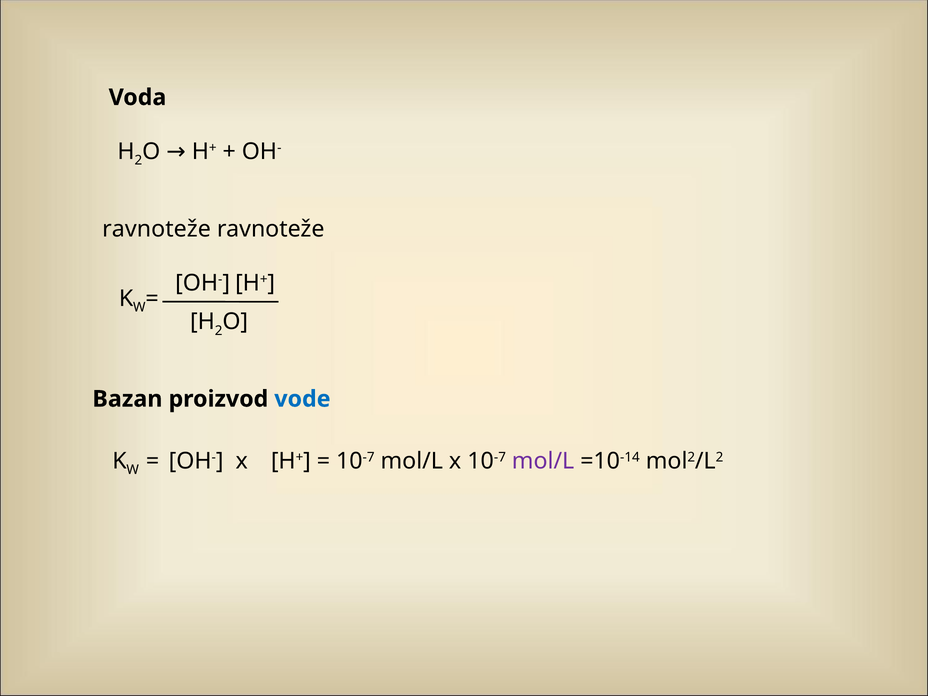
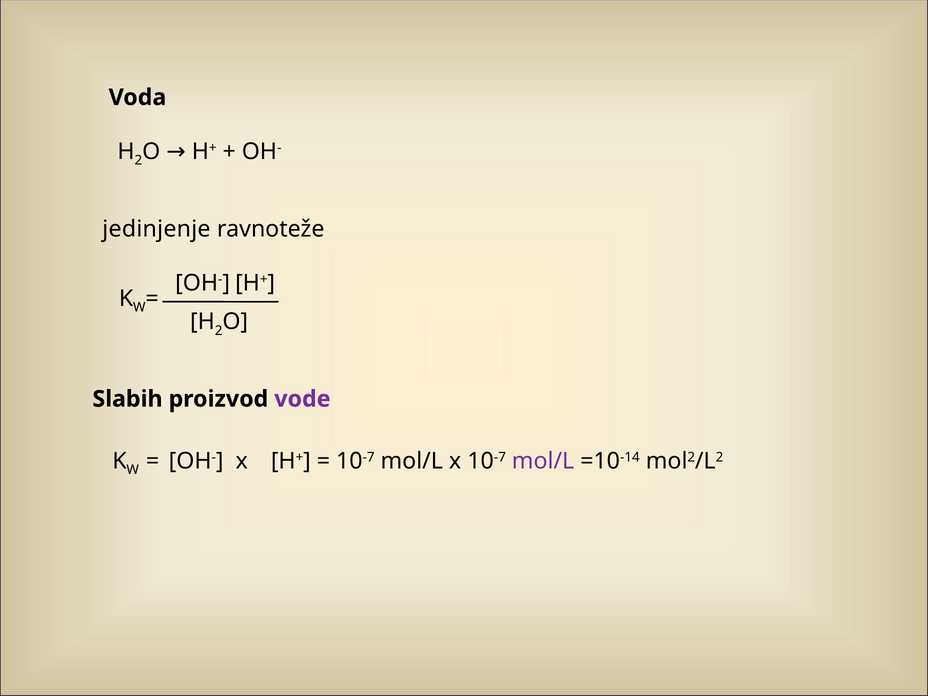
ravnoteže: ravnoteže -> jedinjenje (156, 229)
Bazan: Bazan -> Slabih (127, 399)
vode colour: blue -> purple (302, 399)
